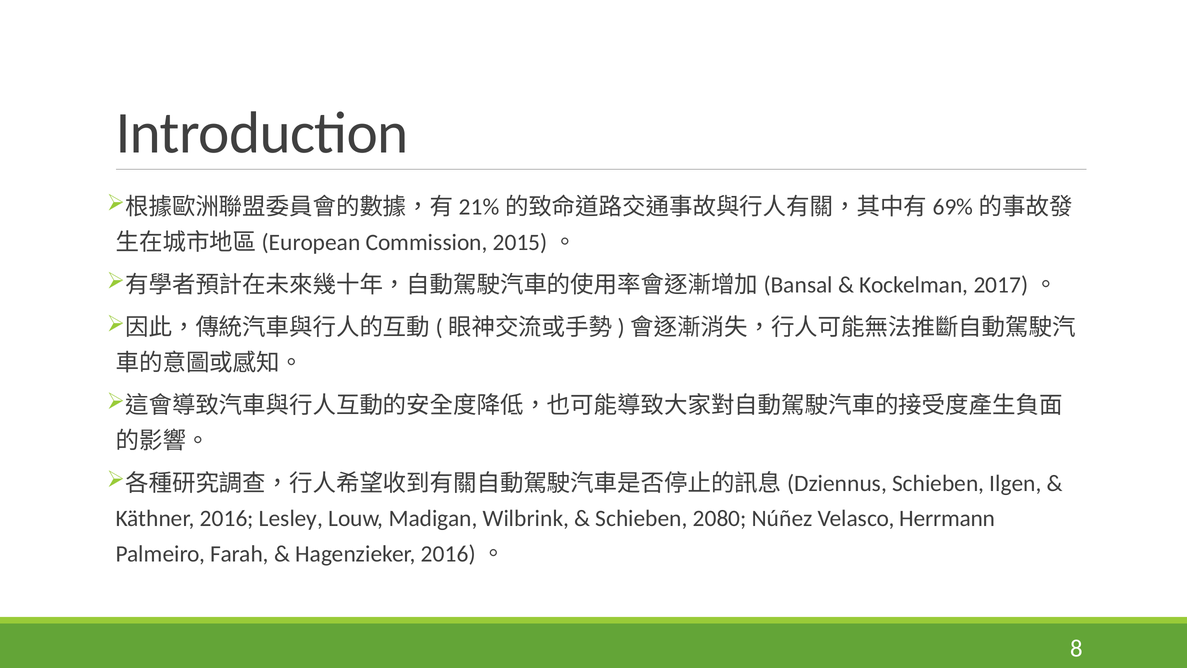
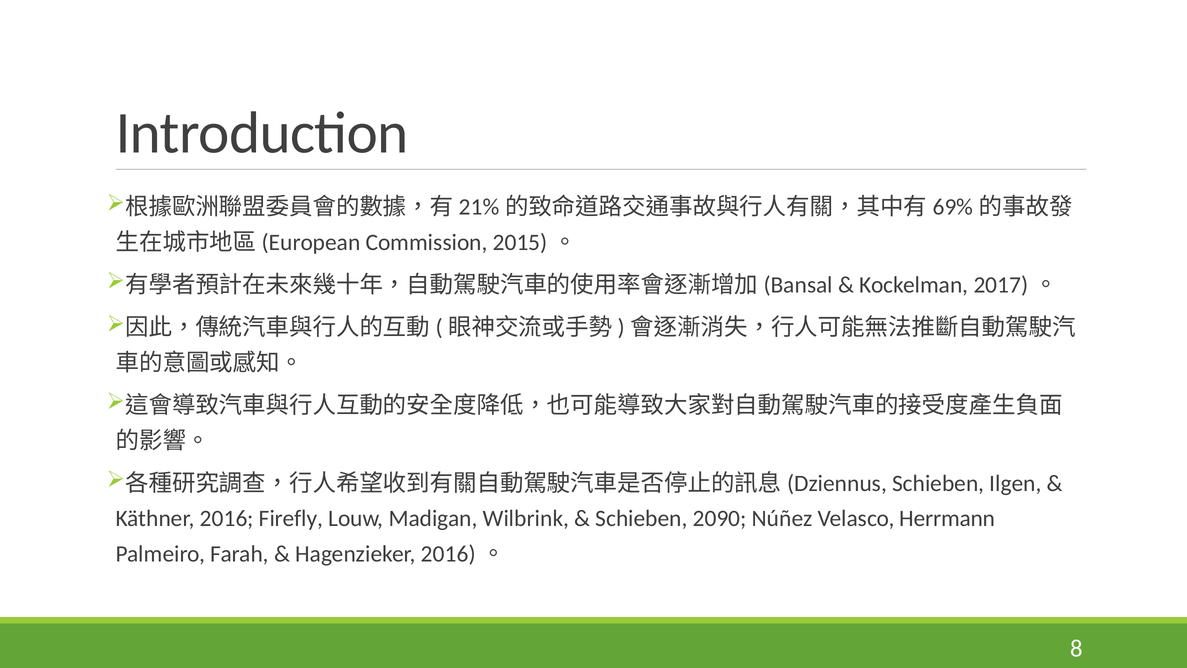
Lesley: Lesley -> Firefly (291, 518)
2080: 2080 -> 2090 (720, 518)
